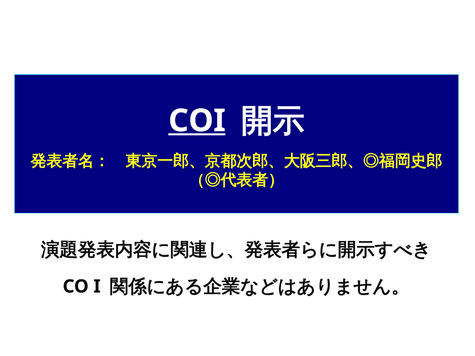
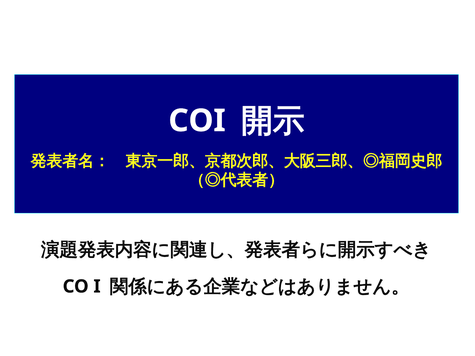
COI underline: present -> none (197, 121)
